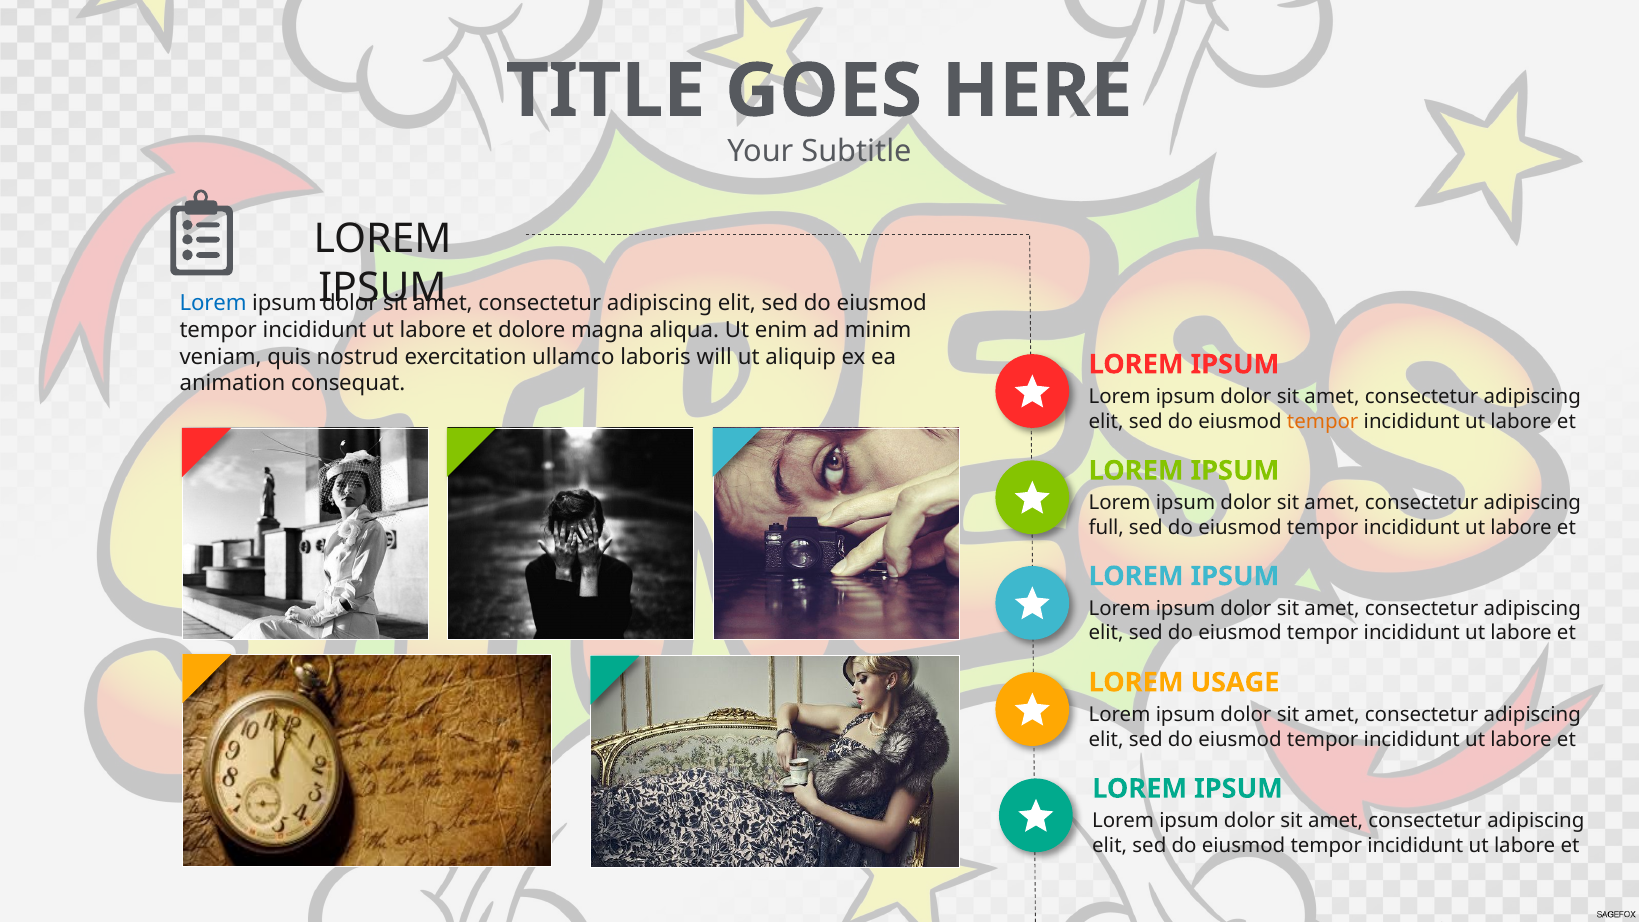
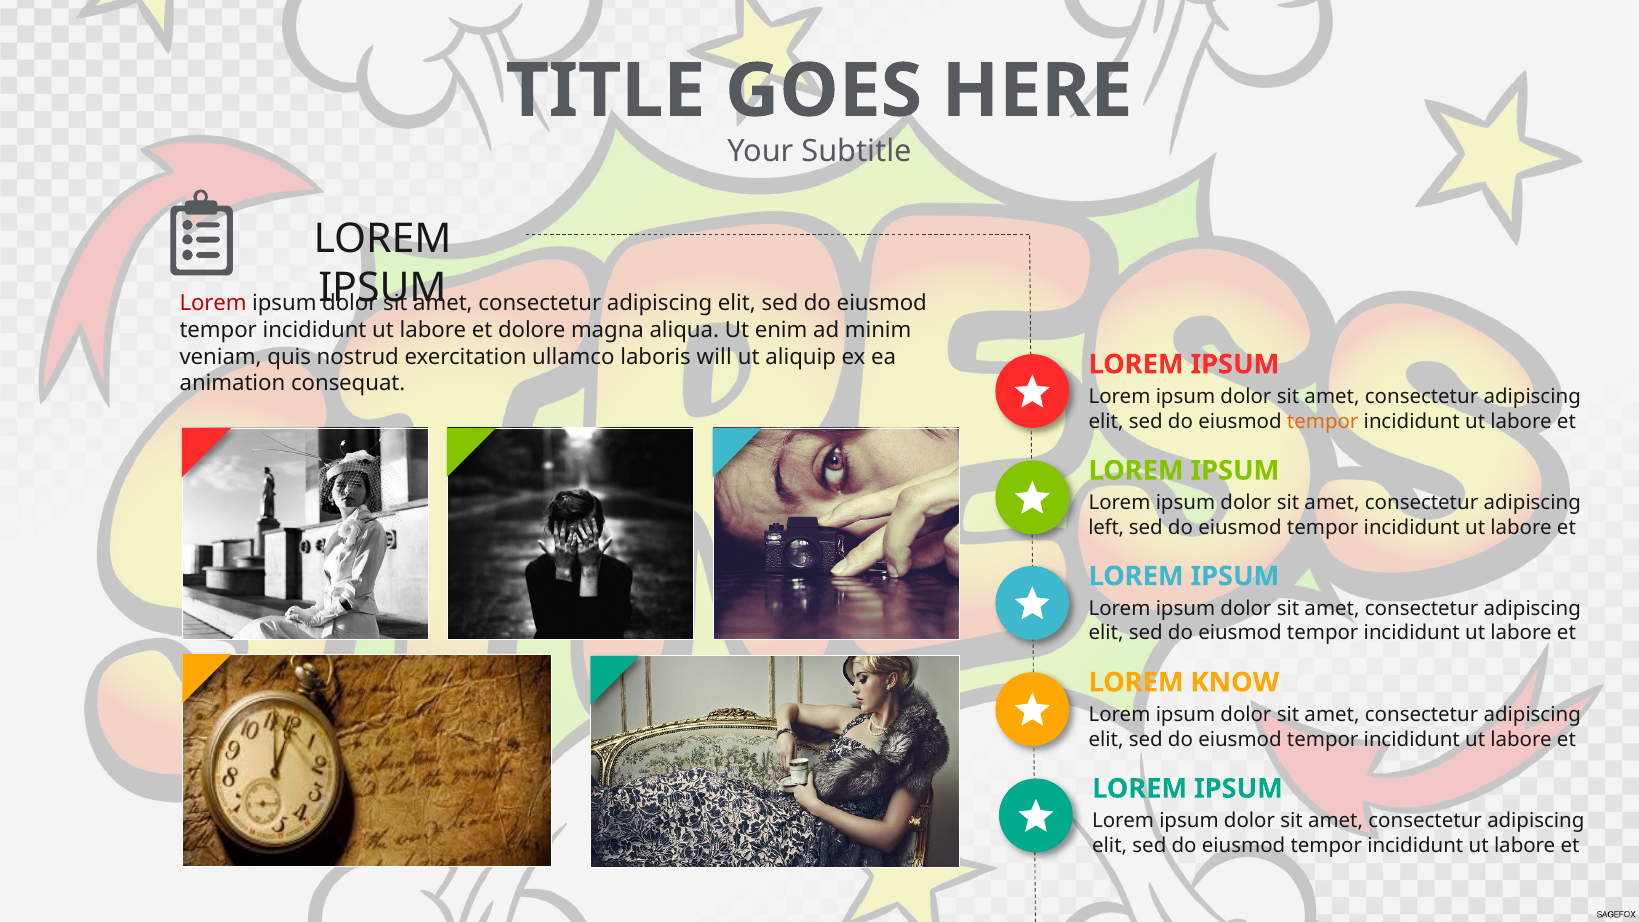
Lorem colour: blue -> red (213, 304)
full: full -> left (1106, 527)
USAGE: USAGE -> KNOW (1235, 682)
